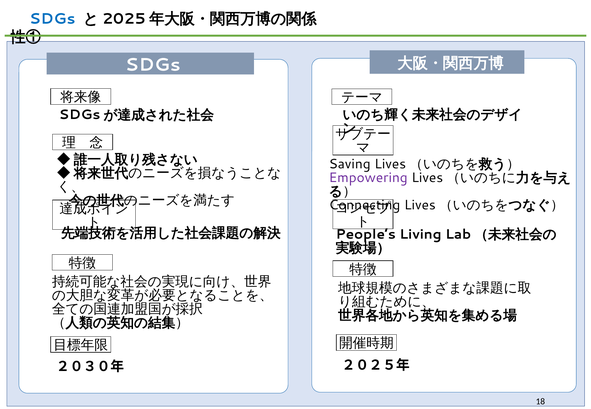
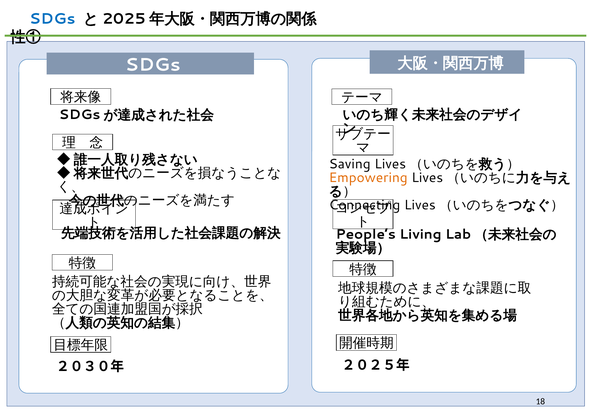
Empowering colour: purple -> orange (368, 178)
